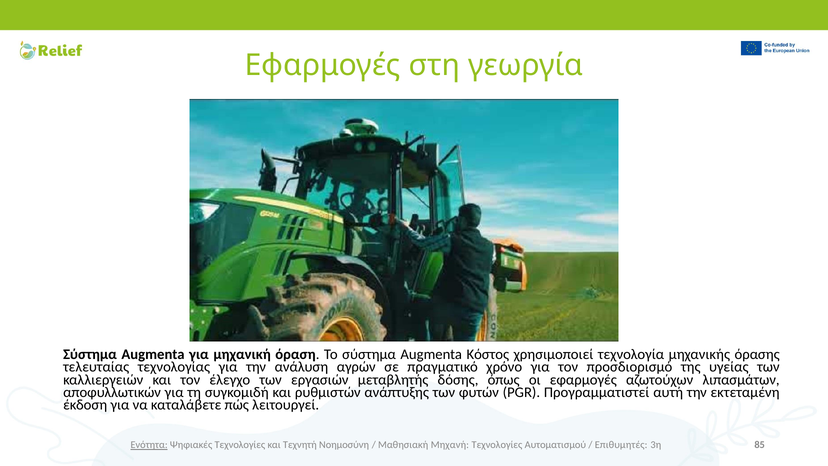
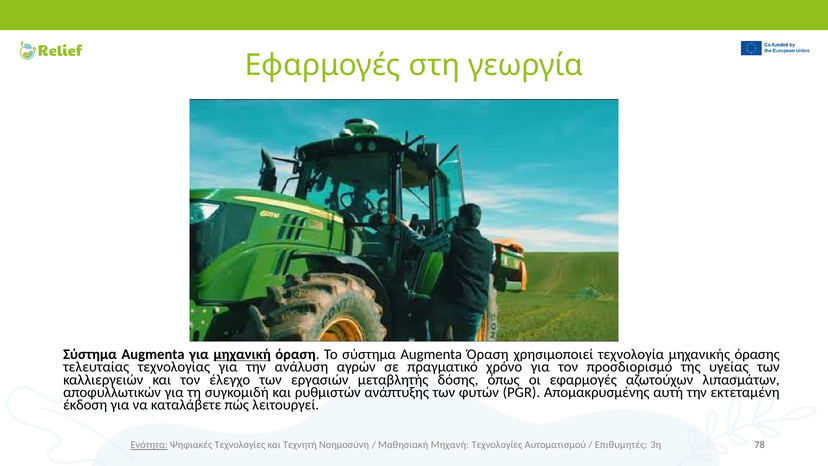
μηχανική underline: none -> present (242, 354)
Augmenta Κόστος: Κόστος -> Όραση (488, 354)
Προγραμματιστεί: Προγραμματιστεί -> Απομακρυσμένης (597, 392)
85: 85 -> 78 (760, 445)
